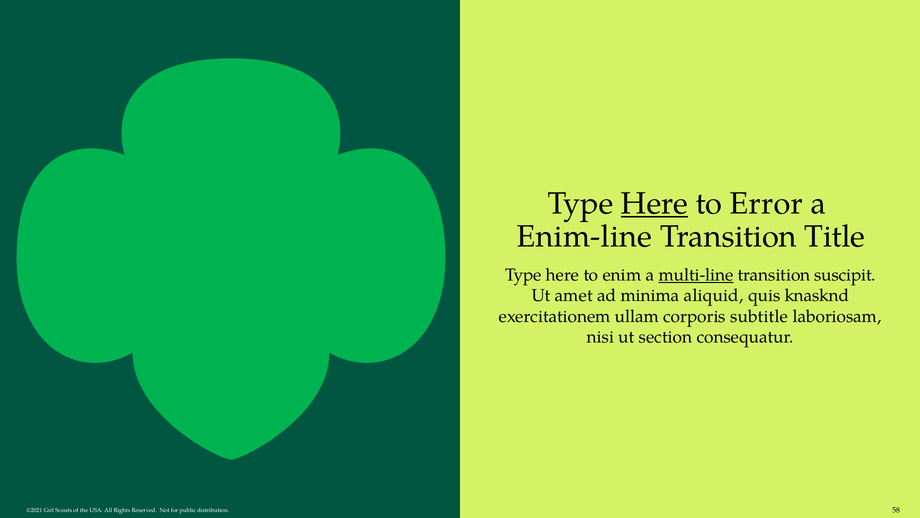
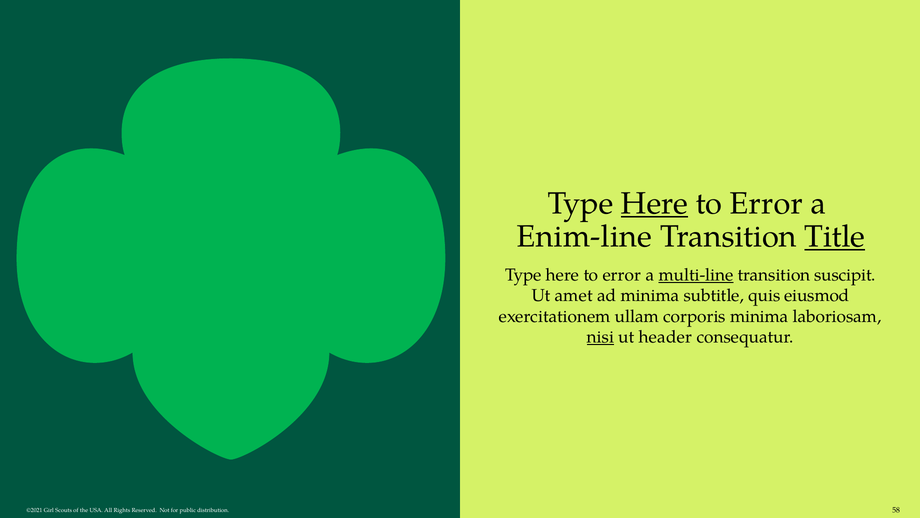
Title underline: none -> present (835, 236)
enim: enim -> error (622, 275)
aliquid: aliquid -> subtitle (714, 295)
knasknd: knasknd -> eiusmod (817, 295)
corporis subtitle: subtitle -> minima (759, 316)
nisi underline: none -> present (600, 337)
section: section -> header (665, 337)
